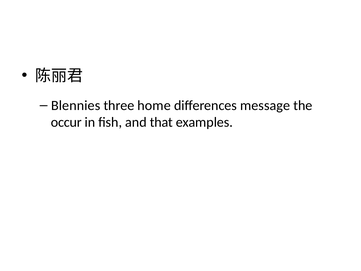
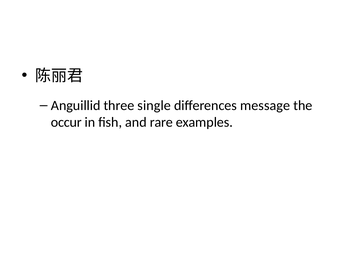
Blennies: Blennies -> Anguillid (76, 105)
home: home -> single (154, 105)
that: that -> rare (161, 122)
